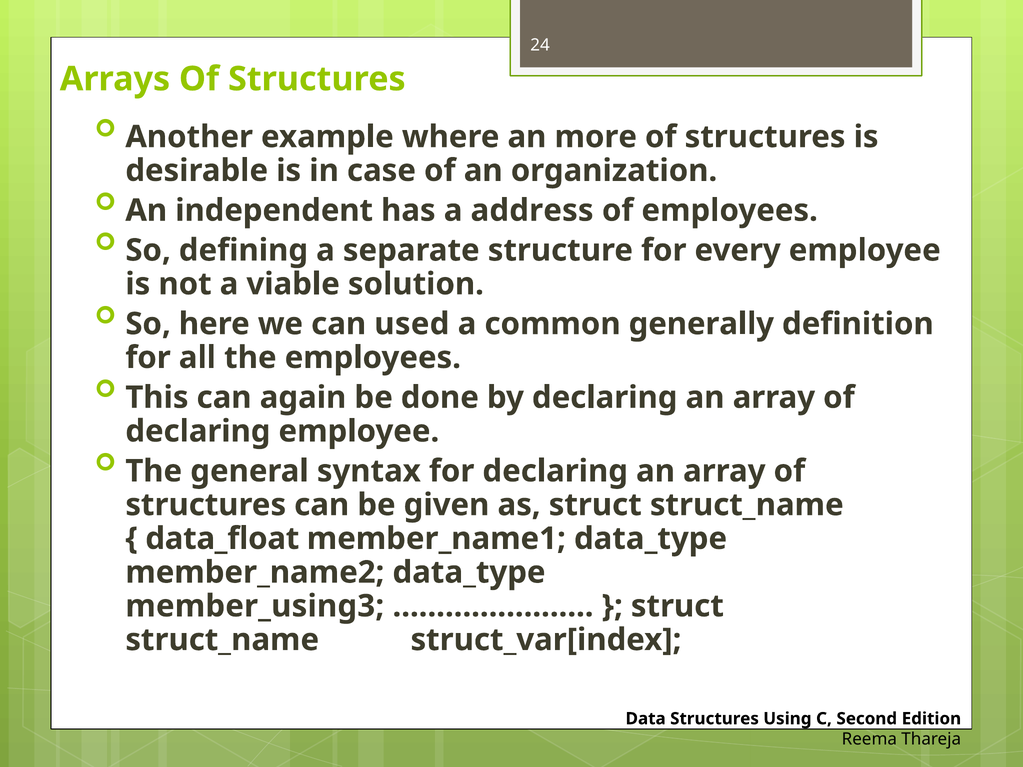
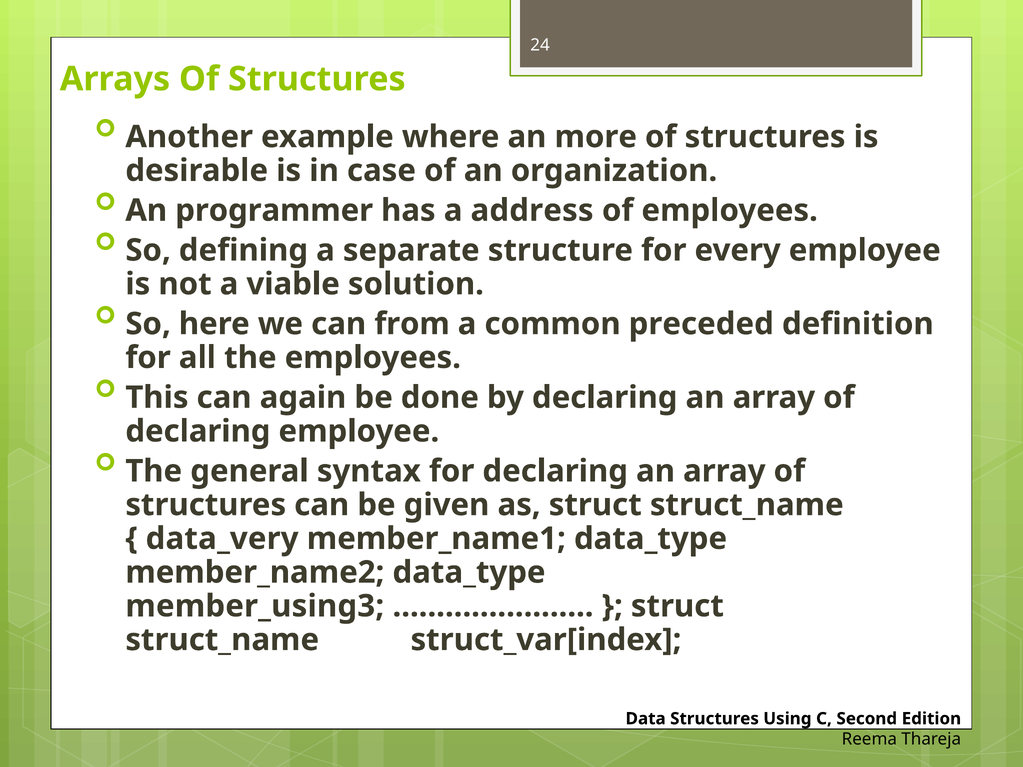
independent: independent -> programmer (274, 211)
used: used -> from (412, 324)
generally: generally -> preceded (701, 324)
data_float: data_float -> data_very (222, 539)
